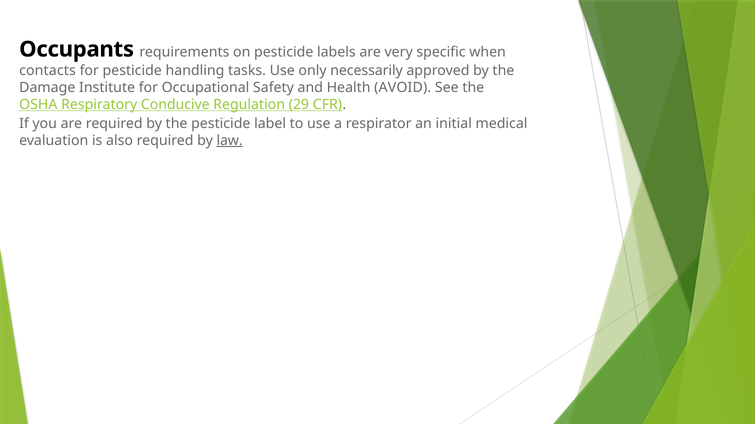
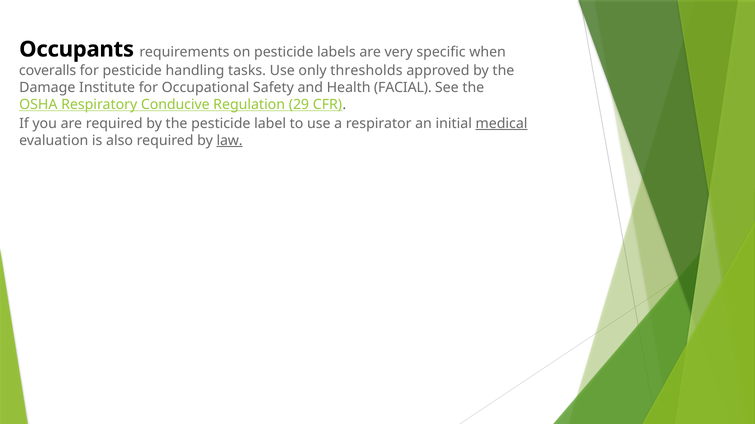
contacts: contacts -> coveralls (48, 71)
necessarily: necessarily -> thresholds (366, 71)
AVOID: AVOID -> FACIAL (403, 88)
medical underline: none -> present (502, 124)
